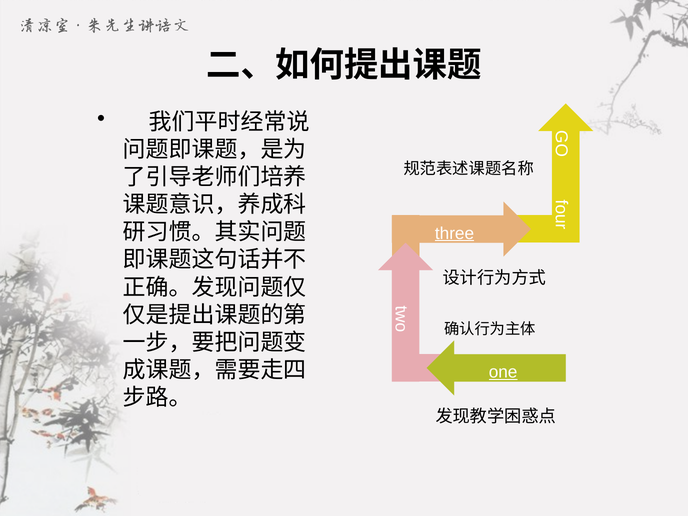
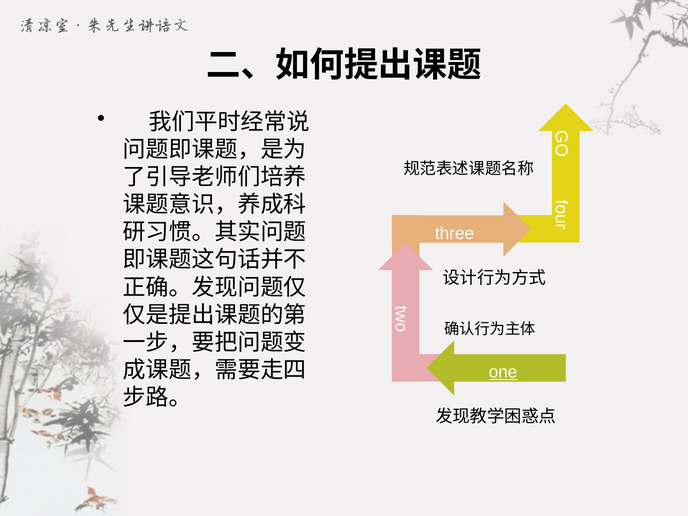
three underline: present -> none (455, 233)
